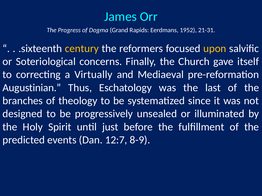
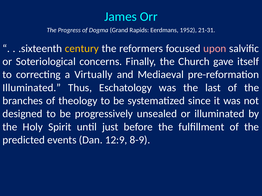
upon colour: yellow -> pink (215, 49)
Augustinian: Augustinian -> Illuminated (32, 88)
12:7: 12:7 -> 12:9 (116, 140)
